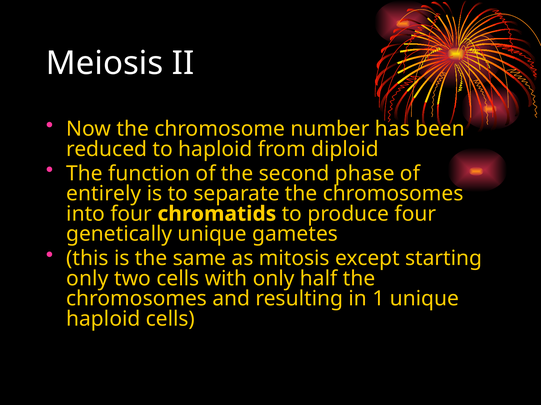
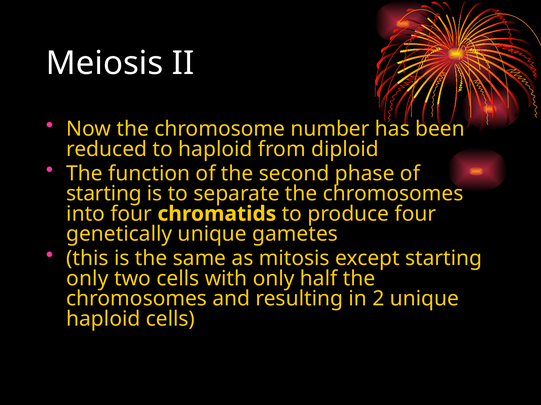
entirely: entirely -> starting (104, 194)
1: 1 -> 2 (378, 299)
